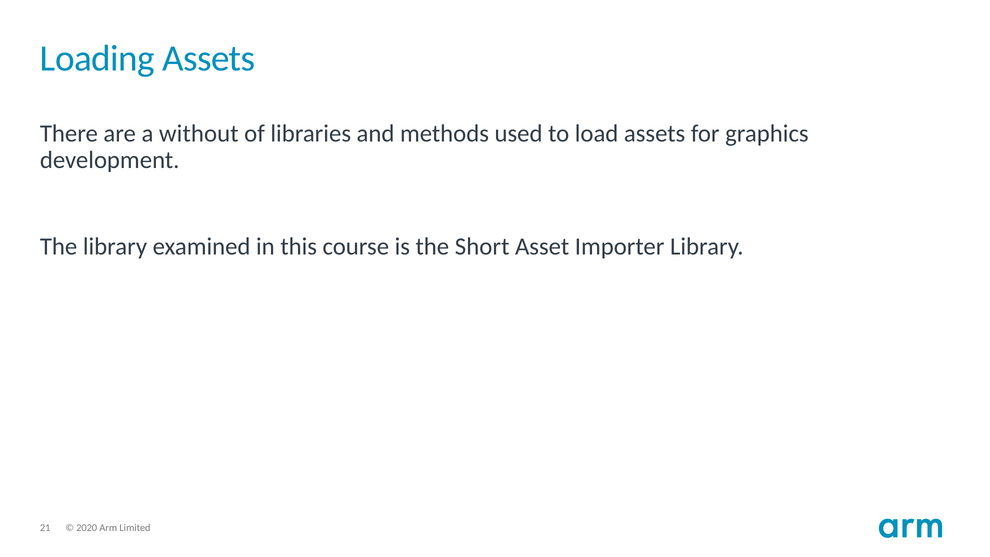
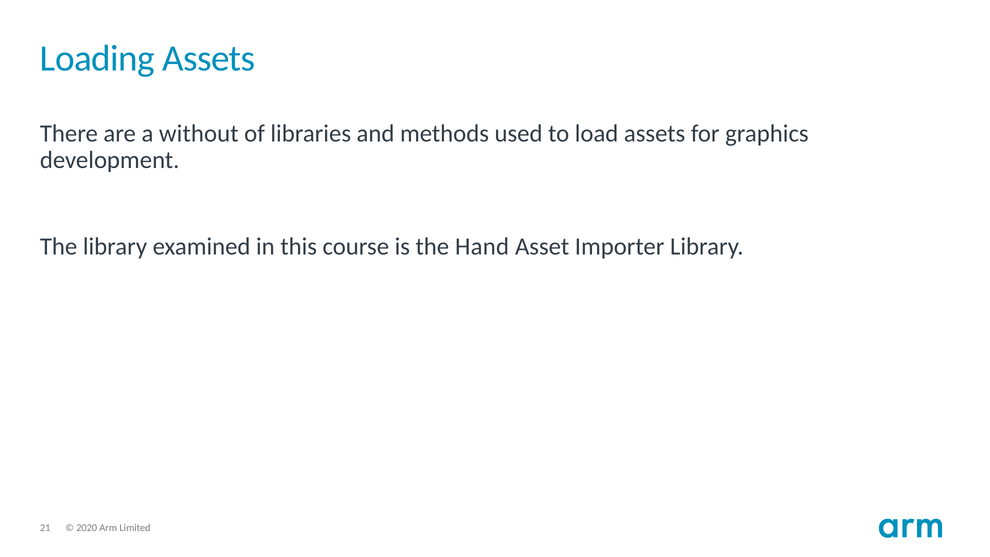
Short: Short -> Hand (482, 246)
